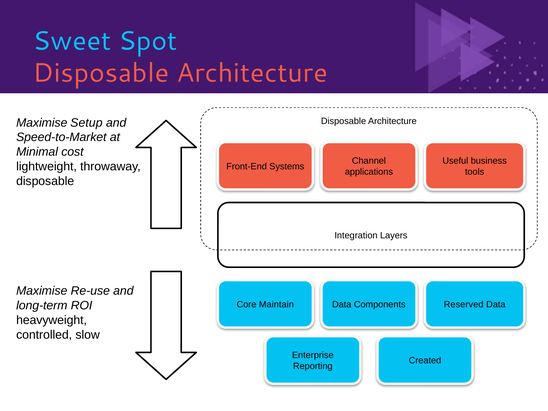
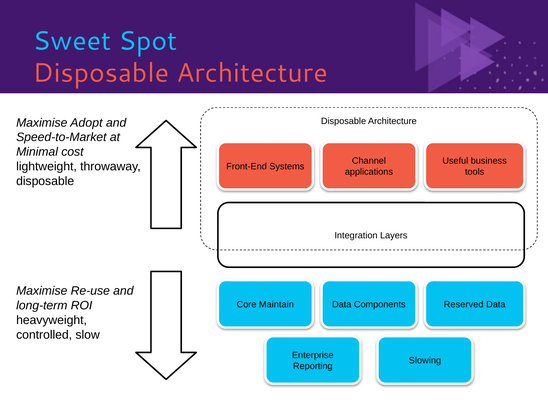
Setup: Setup -> Adopt (86, 123)
Created: Created -> Slowing (425, 361)
